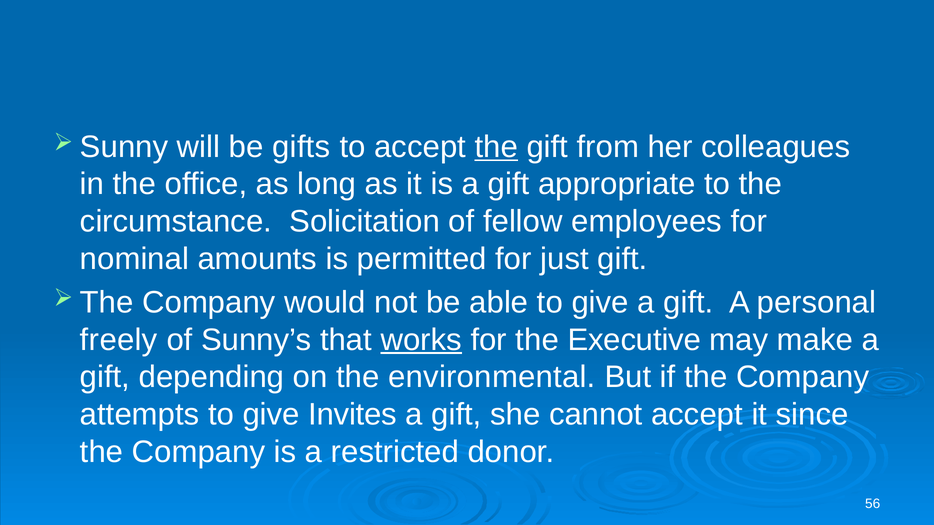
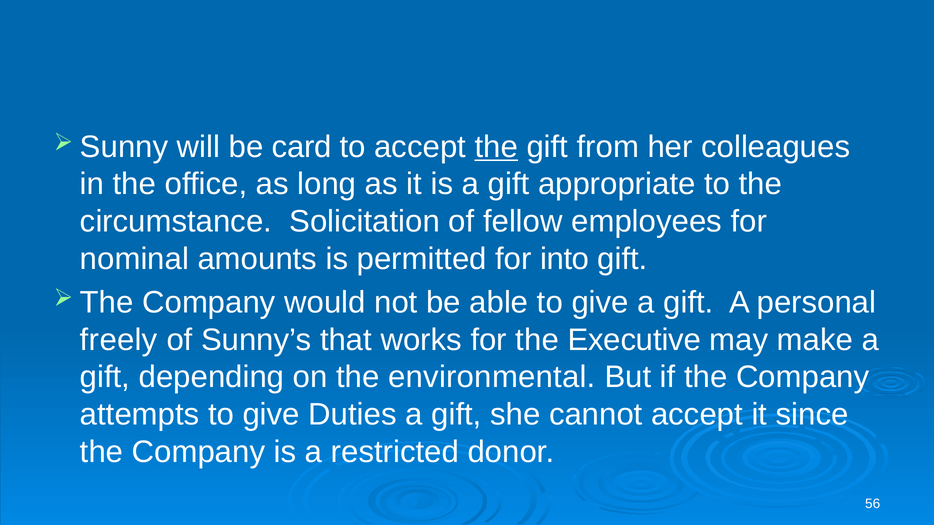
gifts: gifts -> card (302, 147)
just: just -> into (565, 259)
works underline: present -> none (421, 340)
Invites: Invites -> Duties (352, 415)
